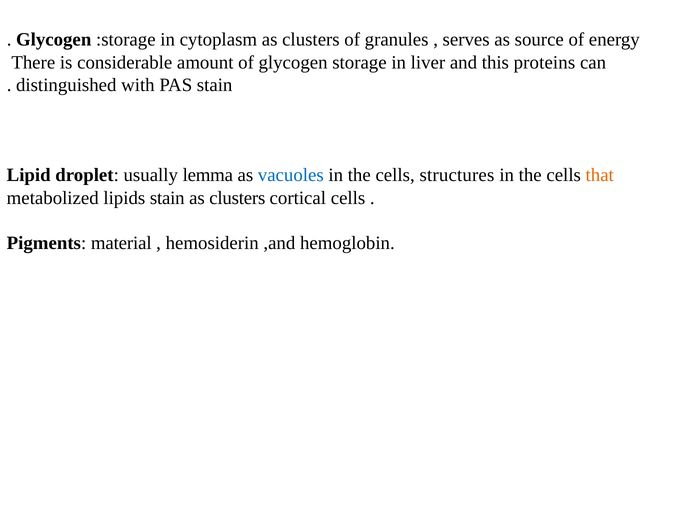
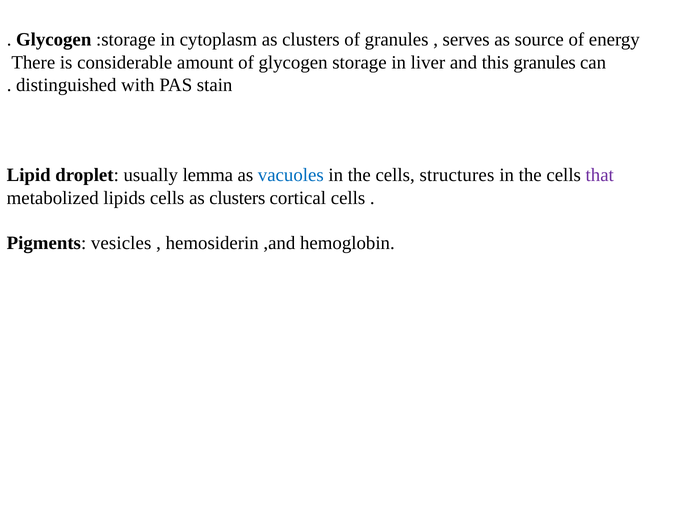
this proteins: proteins -> granules (545, 62)
that colour: orange -> purple (600, 175)
lipids stain: stain -> cells (167, 198)
material: material -> vesicles (121, 243)
